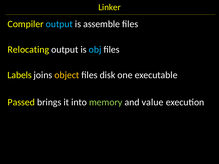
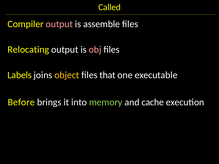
Linker: Linker -> Called (110, 7)
output colour: light blue -> pink (59, 24)
obj colour: light blue -> pink (95, 50)
disk: disk -> that (108, 75)
Passed: Passed -> Before (21, 102)
value: value -> cache (153, 102)
